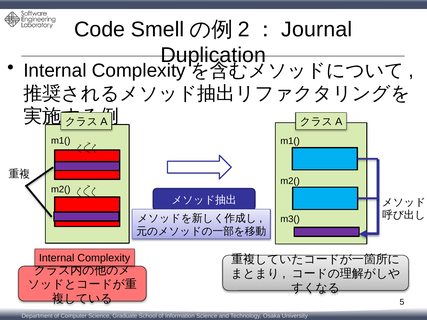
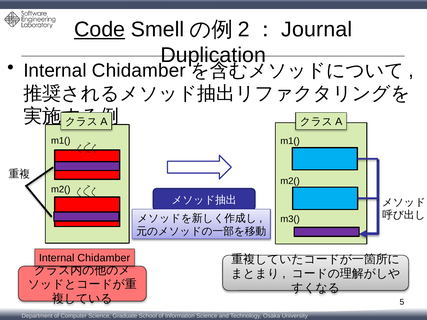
Code underline: none -> present (100, 29)
Complexity: Complexity -> Chidamber (139, 71)
Complexity: Complexity -> Chidamber (104, 258)
